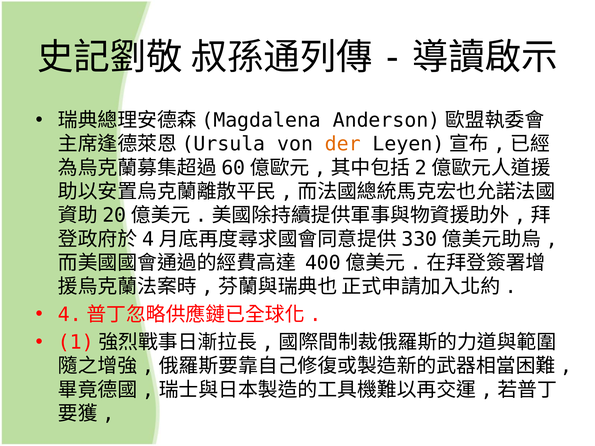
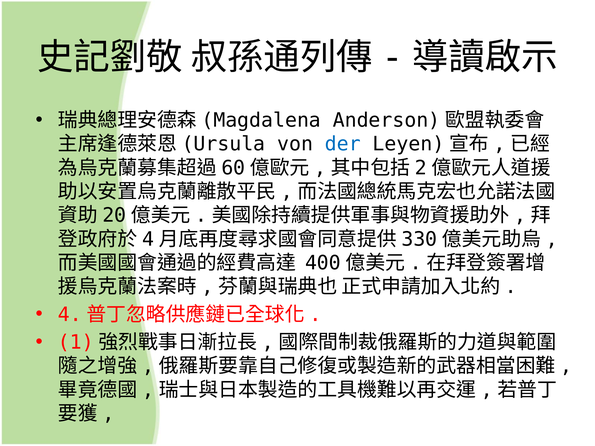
der colour: orange -> blue (343, 144)
